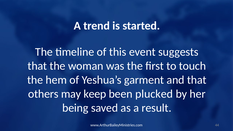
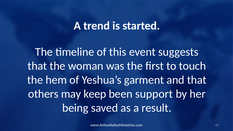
plucked: plucked -> support (154, 94)
